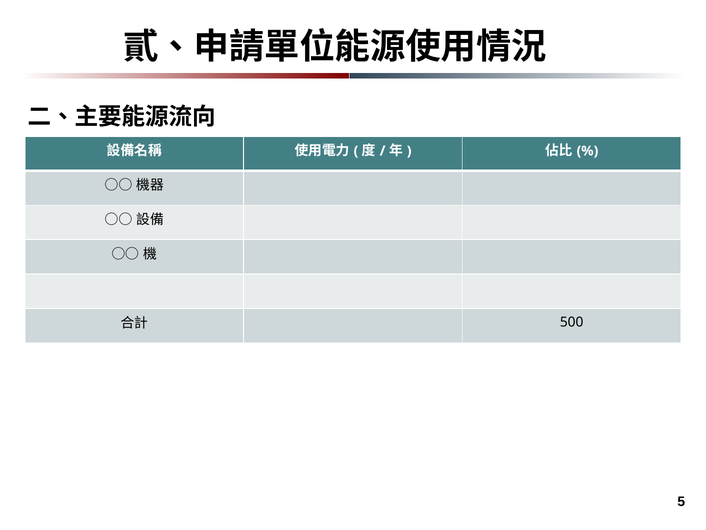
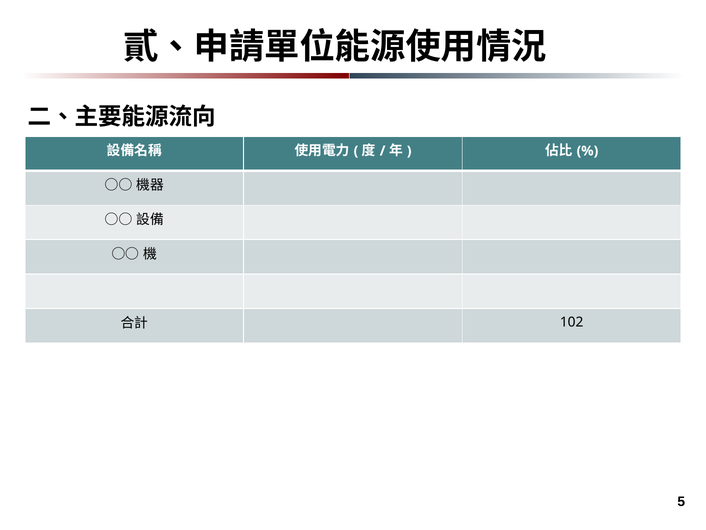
500: 500 -> 102 (572, 322)
